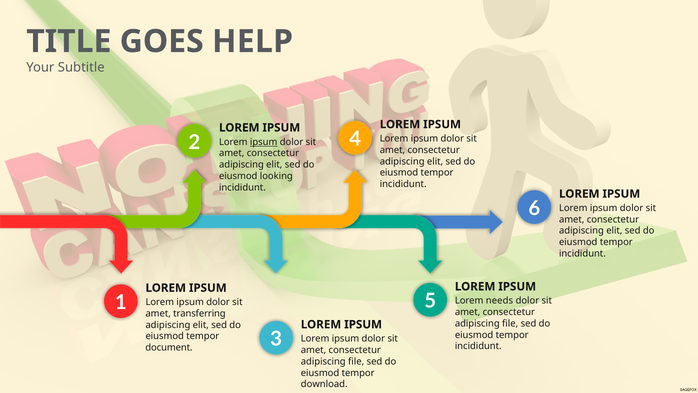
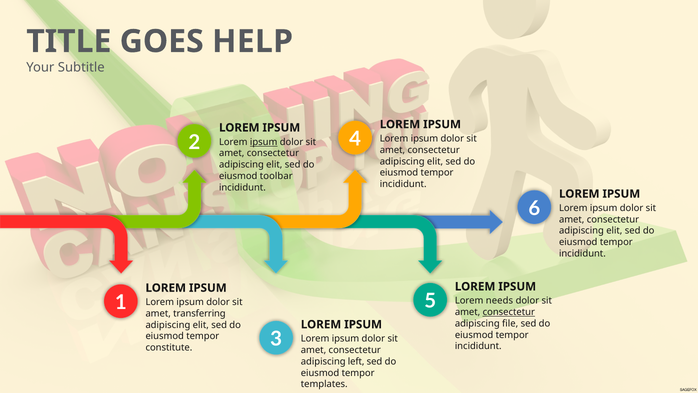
looking: looking -> toolbar (276, 176)
consectetur underline: none -> present (509, 312)
document: document -> constitute (169, 347)
file: file -> left (356, 361)
download: download -> templates (324, 384)
